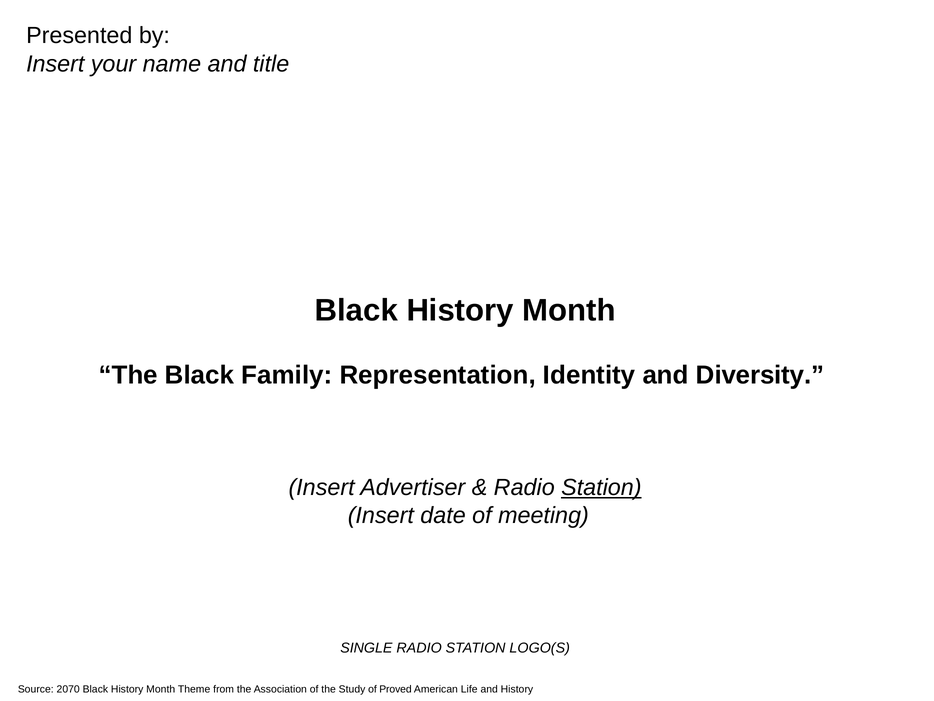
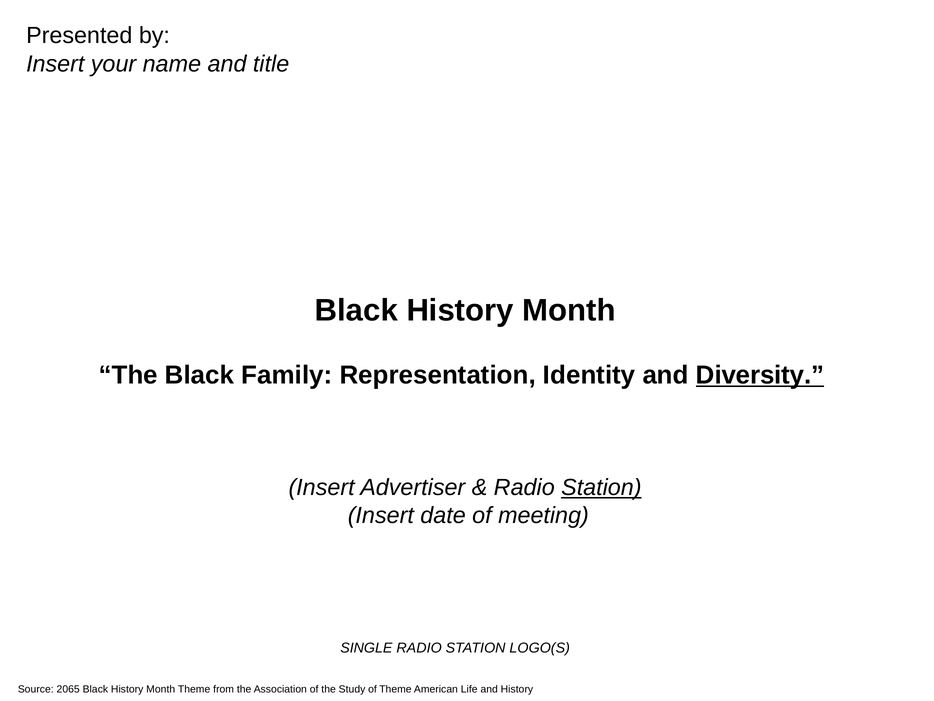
Diversity underline: none -> present (760, 375)
2070: 2070 -> 2065 (68, 689)
of Proved: Proved -> Theme (395, 689)
